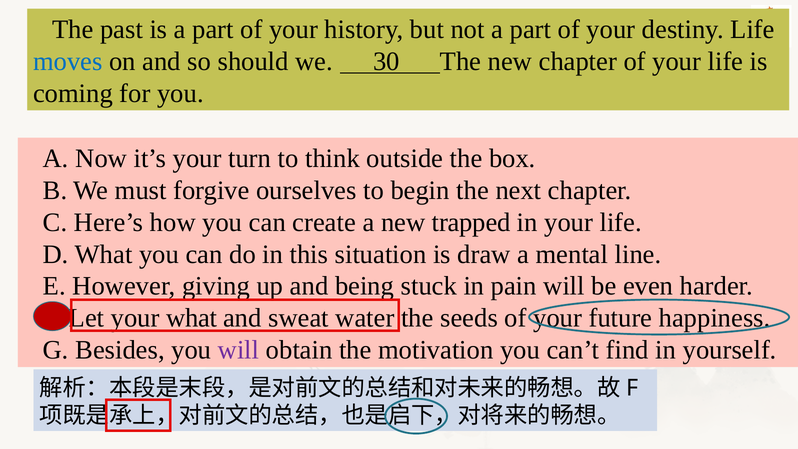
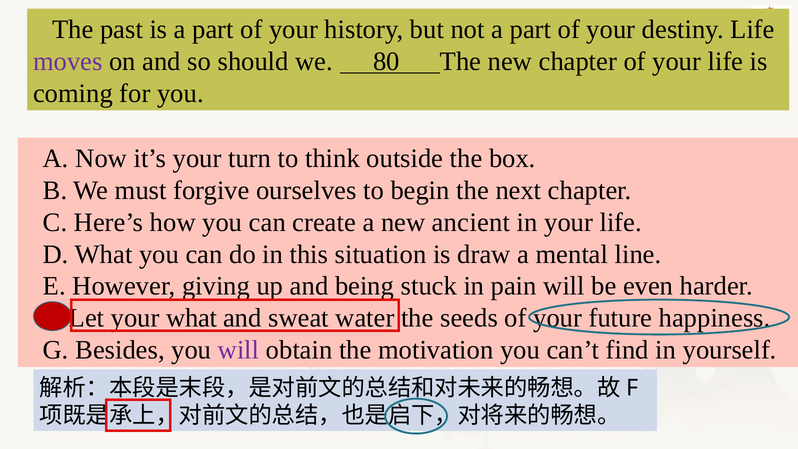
moves colour: blue -> purple (68, 61)
30: 30 -> 80 (386, 61)
trapped: trapped -> ancient (471, 222)
